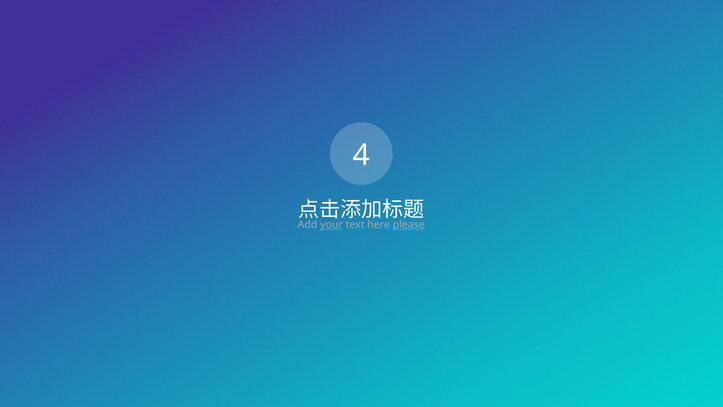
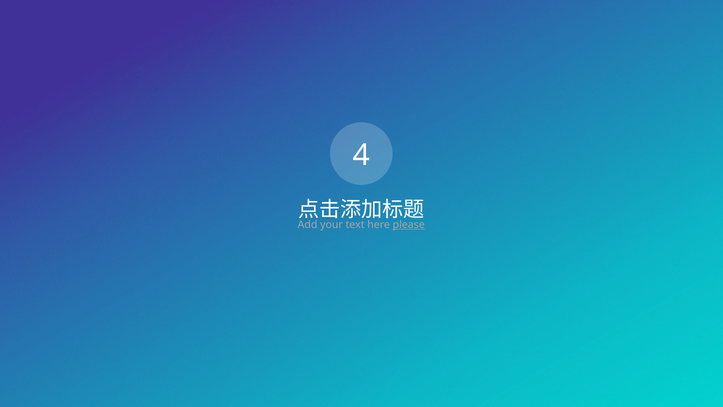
your underline: present -> none (332, 225)
